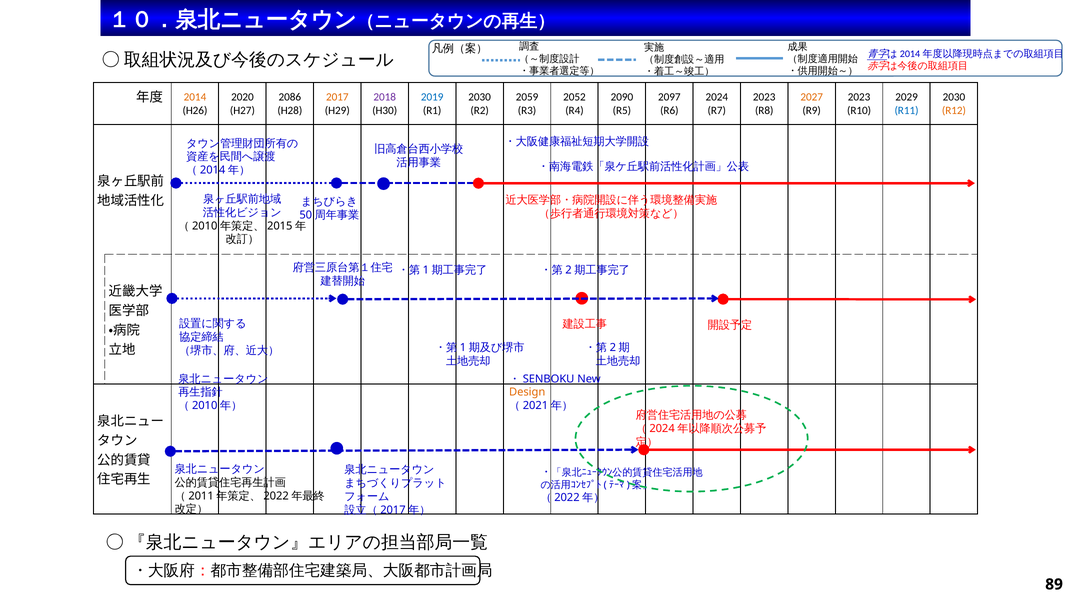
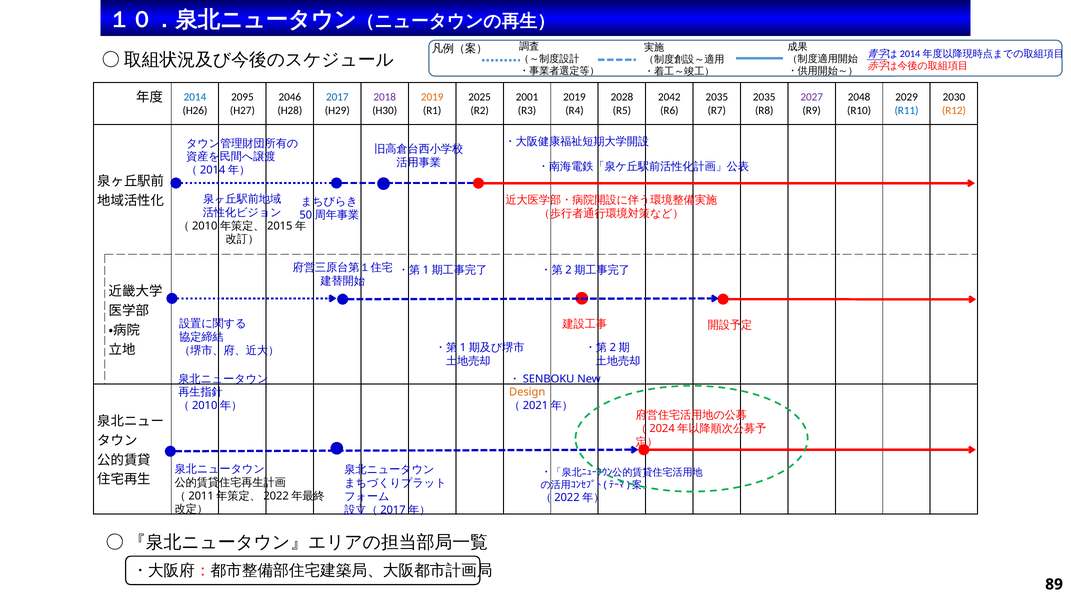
2014 colour: orange -> blue (195, 97)
2020: 2020 -> 2095 (242, 97)
2086: 2086 -> 2046 (290, 97)
2017 colour: orange -> blue (337, 97)
2019 colour: blue -> orange (432, 97)
2030: 2030 -> 2025 (480, 97)
2059: 2059 -> 2001 (527, 97)
2052: 2052 -> 2019 (574, 97)
2090: 2090 -> 2028 (622, 97)
2097: 2097 -> 2042 (669, 97)
2024: 2024 -> 2035 (717, 97)
2023: 2023 -> 2035 (764, 97)
2027 colour: orange -> purple (812, 97)
2023: 2023 -> 2048 (859, 97)
